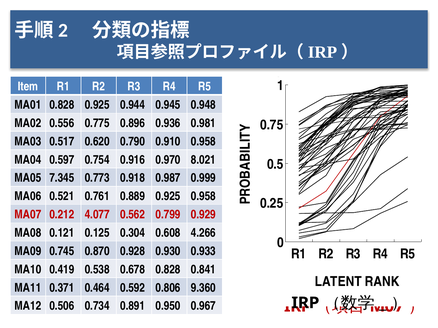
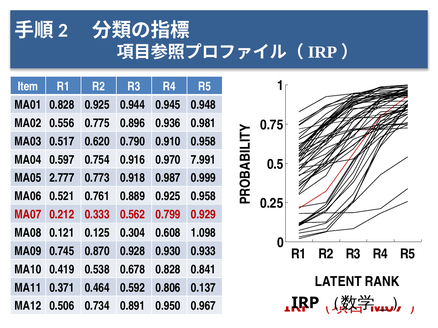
8.021: 8.021 -> 7.991 (203, 160)
7.345: 7.345 -> 2.777 (62, 178)
4.077: 4.077 -> 0.333 (97, 215)
4.266: 4.266 -> 1.098 (203, 233)
9.360: 9.360 -> 0.137 (203, 288)
